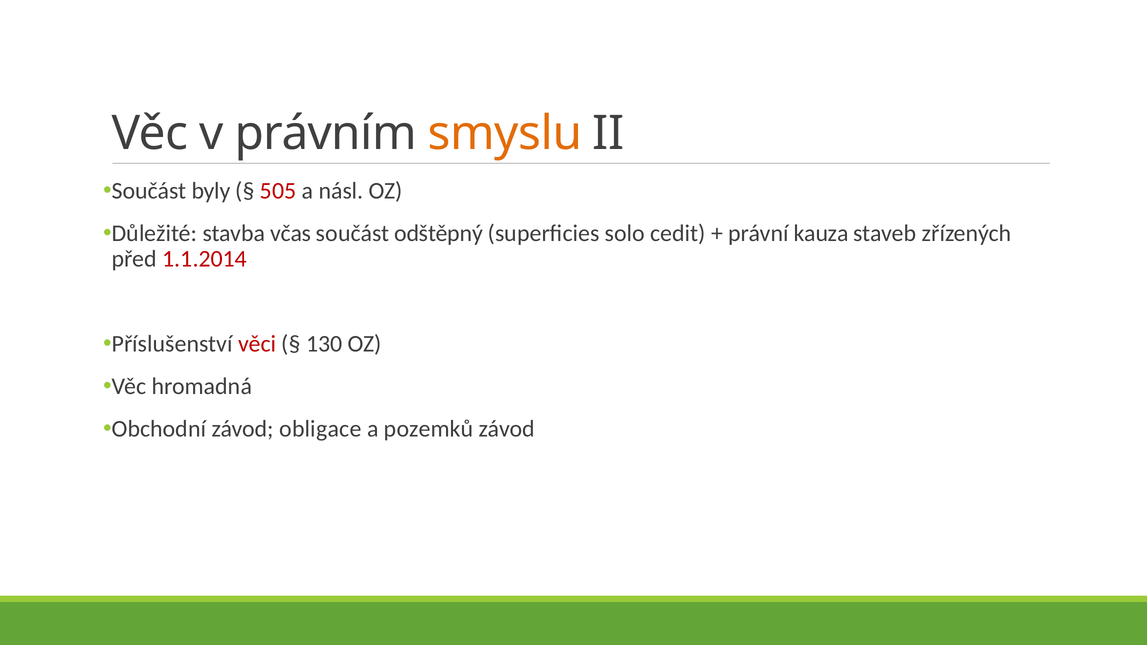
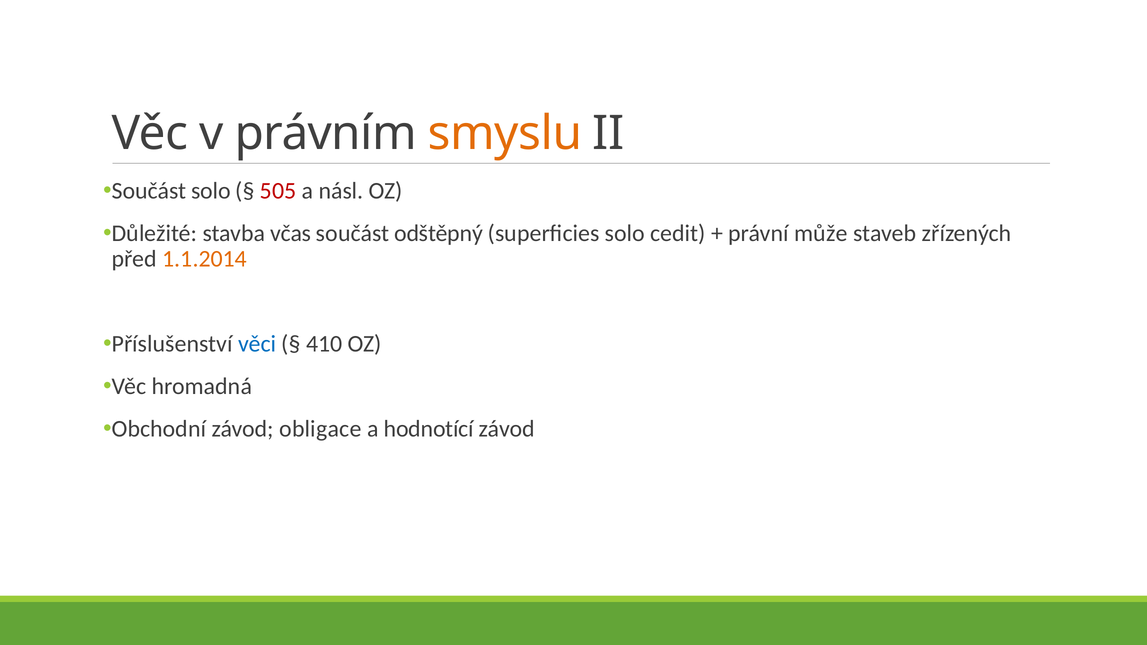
Součást byly: byly -> solo (211, 191)
kauza: kauza -> může (821, 233)
1.1.2014 colour: red -> orange (205, 259)
věci colour: red -> blue (257, 344)
130: 130 -> 410 (324, 344)
pozemků: pozemků -> hodnotící (429, 429)
